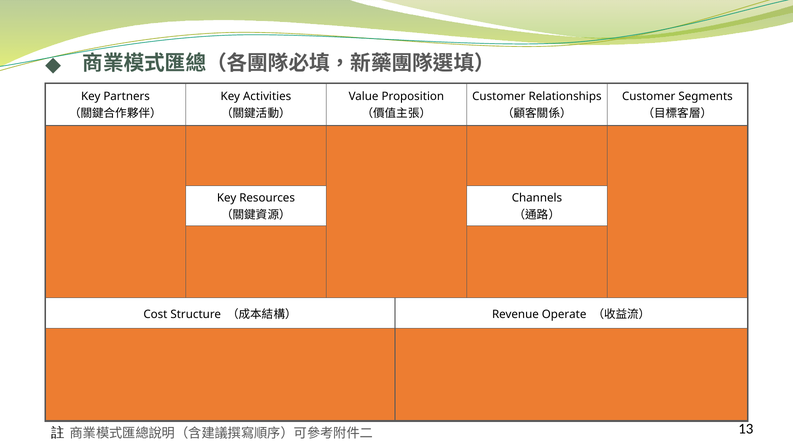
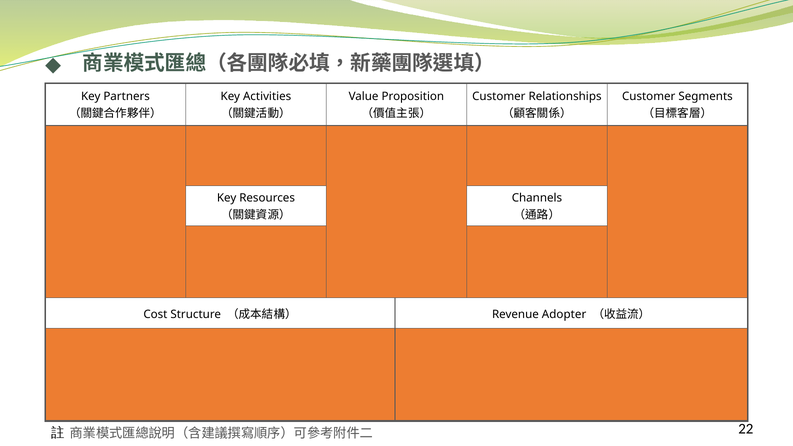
Operate: Operate -> Adopter (564, 314)
13: 13 -> 22 (746, 429)
